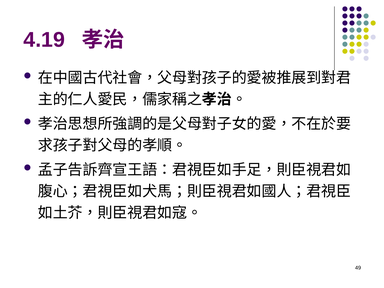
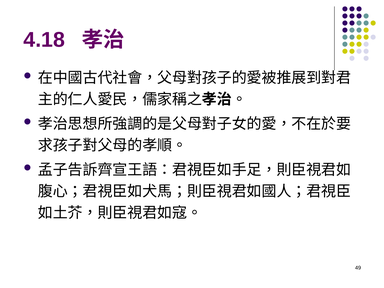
4.19: 4.19 -> 4.18 (44, 40)
